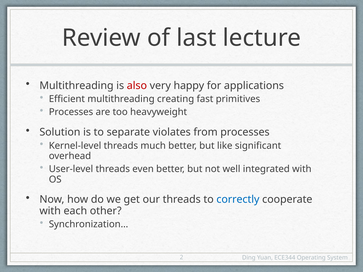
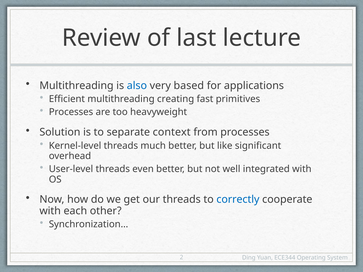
also colour: red -> blue (137, 86)
happy: happy -> based (189, 86)
violates: violates -> context (172, 132)
